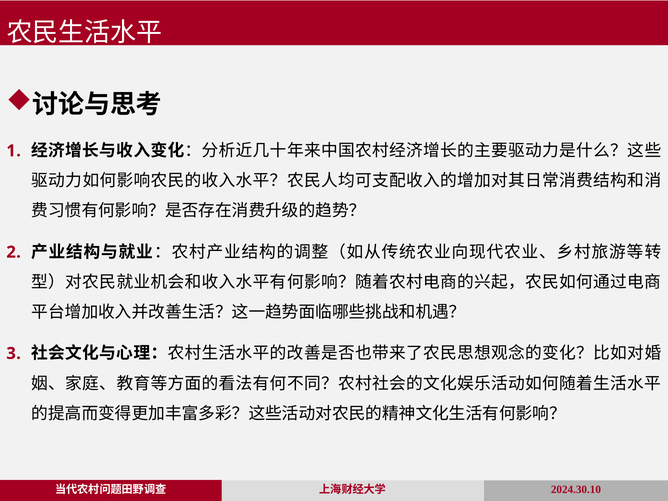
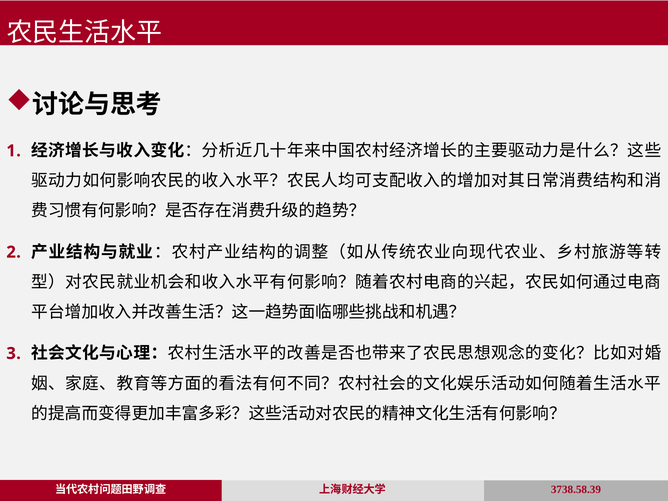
2024.30.10: 2024.30.10 -> 3738.58.39 (576, 490)
